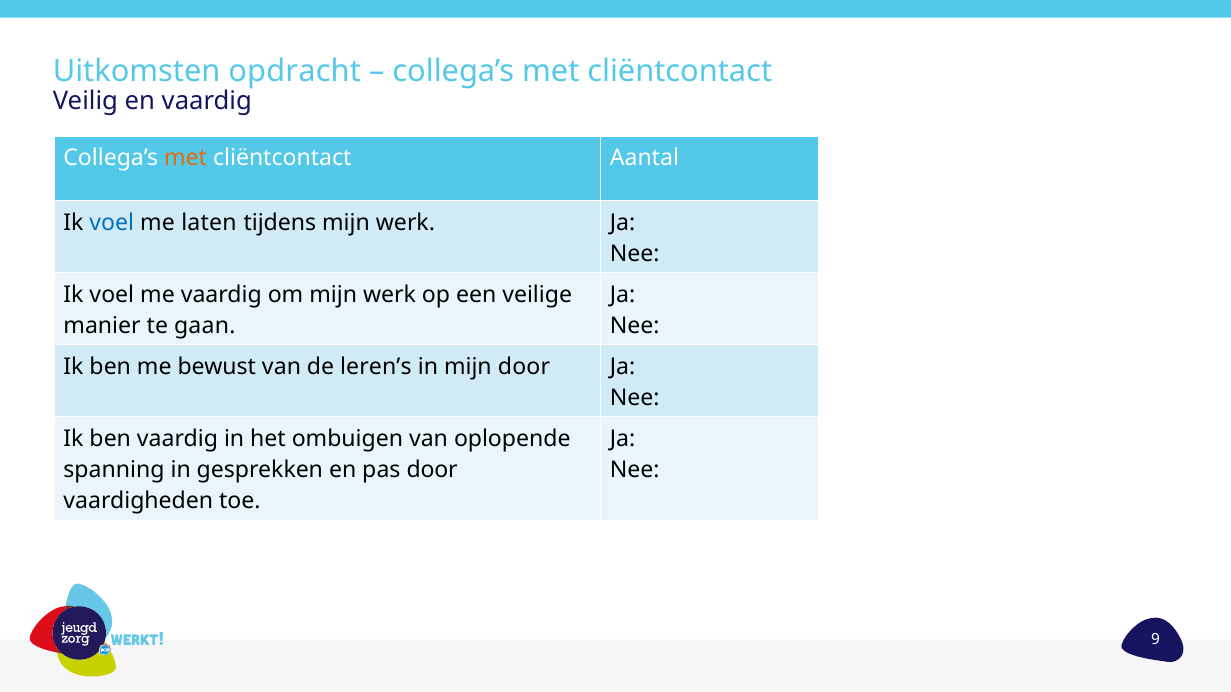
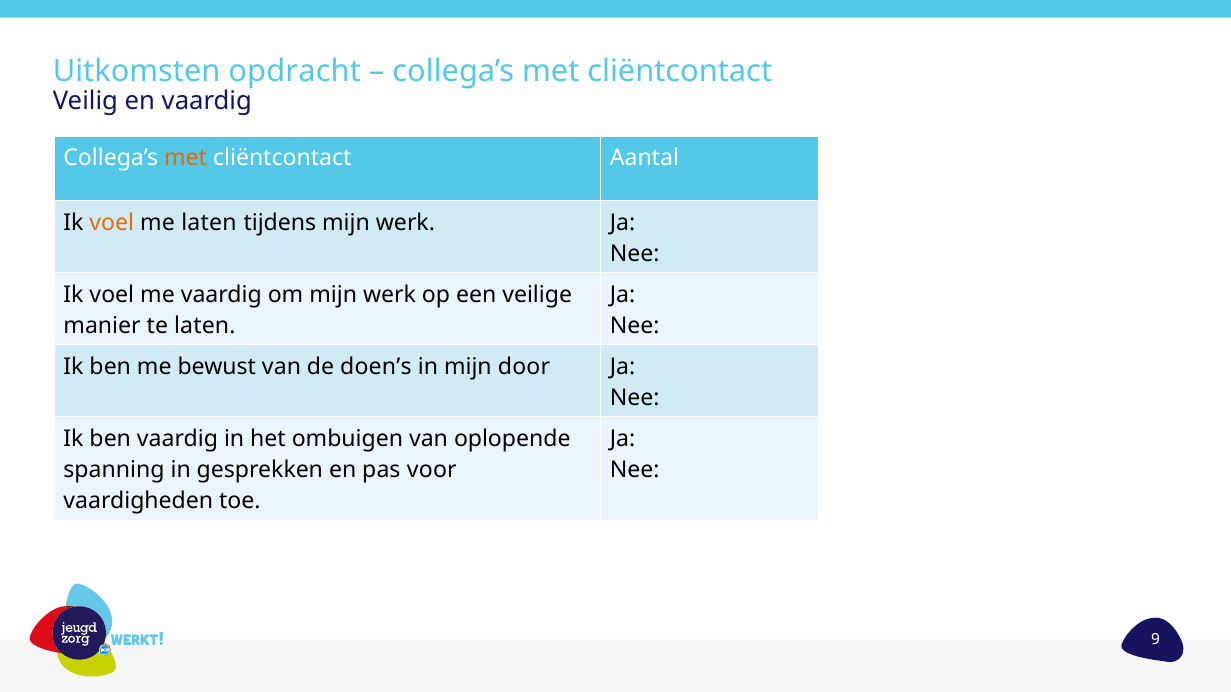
voel colour: blue -> orange (112, 223)
te gaan: gaan -> laten (205, 326)
leren’s: leren’s -> doen’s (376, 367)
pas door: door -> voor (432, 470)
